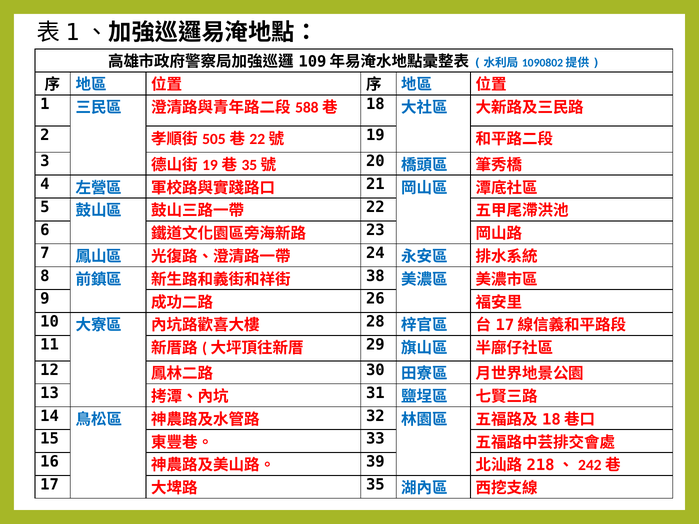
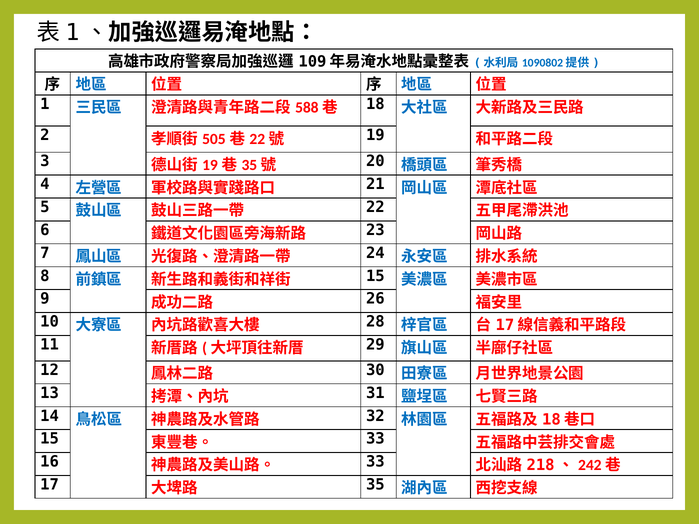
38: 38 -> 15 (375, 276)
39: 39 -> 33 (375, 462)
